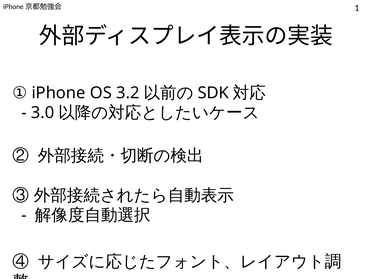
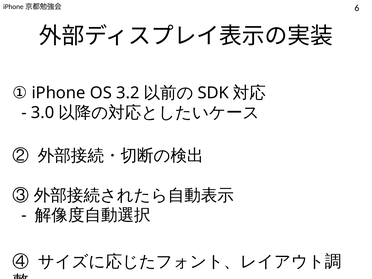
1: 1 -> 6 (357, 8)
